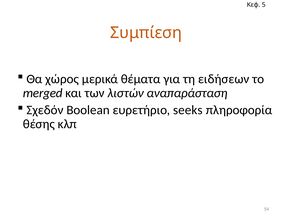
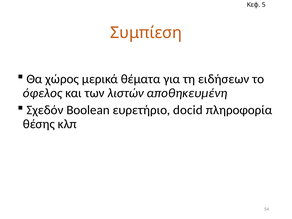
merged: merged -> όφελος (43, 93)
αναπαράσταση: αναπαράσταση -> αποθηκευμένη (187, 93)
seeks: seeks -> docid (188, 110)
